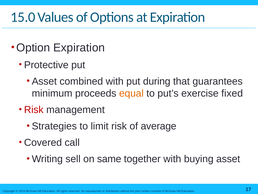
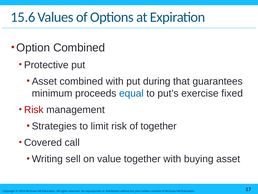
15.0: 15.0 -> 15.6 (23, 17)
Option Expiration: Expiration -> Combined (79, 48)
equal colour: orange -> blue (131, 93)
of average: average -> together (159, 126)
same: same -> value (109, 159)
